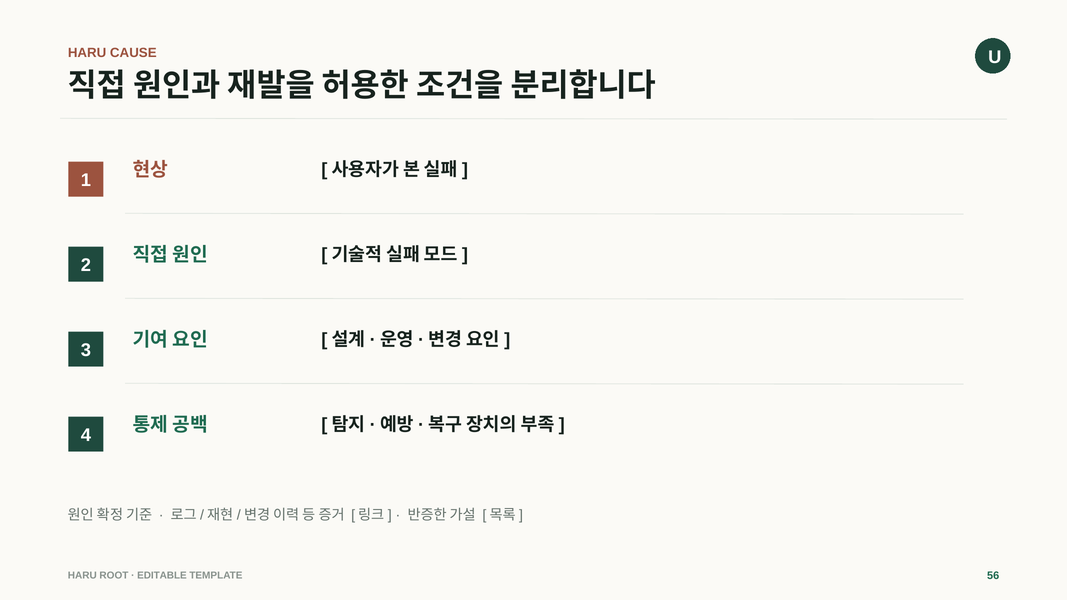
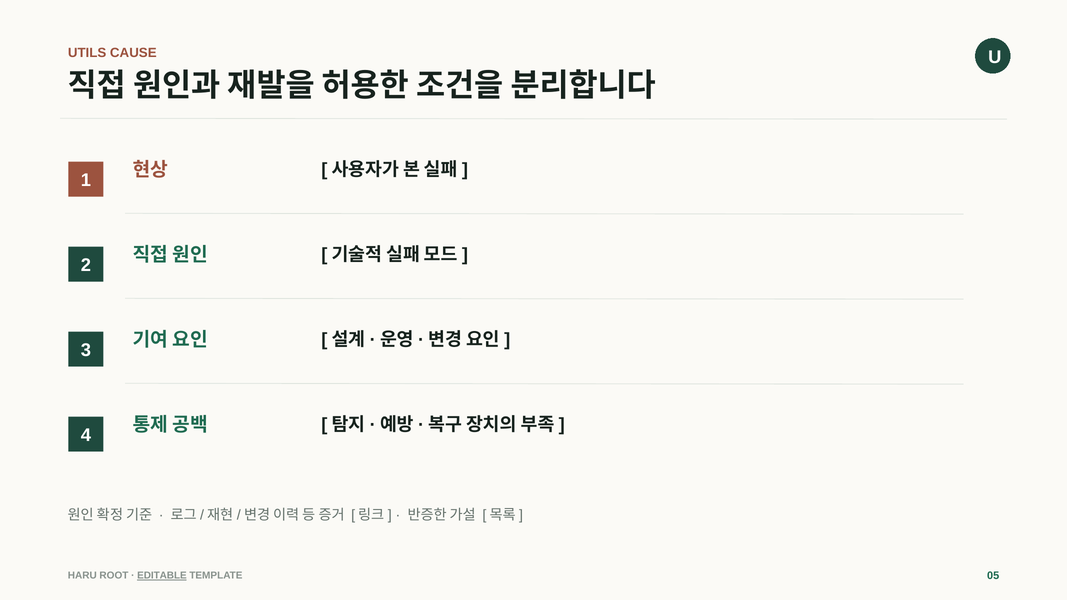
HARU: HARU -> UTILS (87, 53)
EDITABLE underline: none -> present (162, 576)
56: 56 -> 05 (993, 576)
